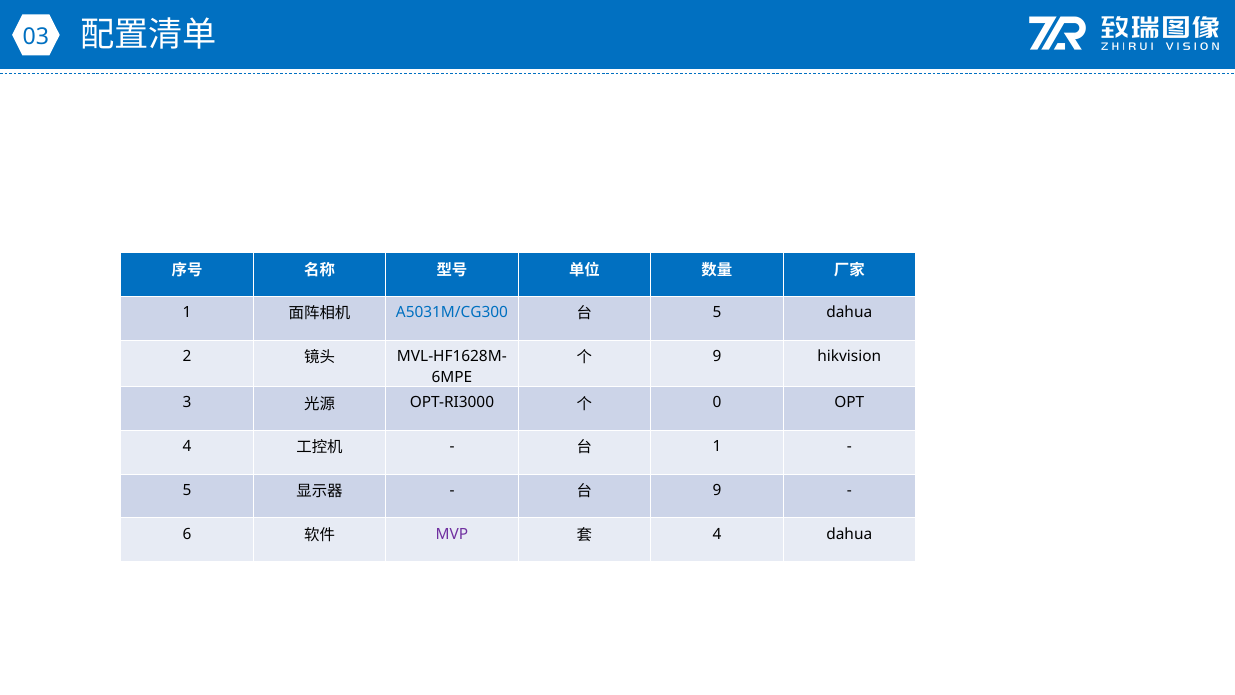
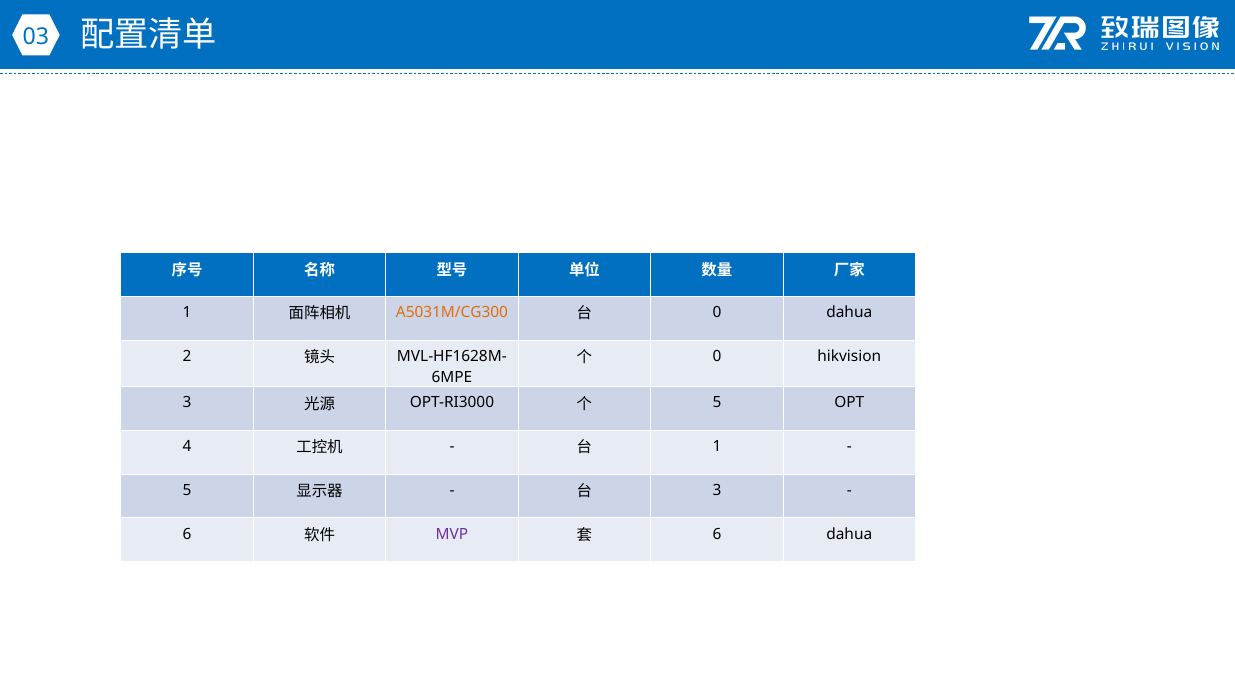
A5031M/CG300 colour: blue -> orange (452, 312)
5: 5 -> 0 (717, 312)
9: 9 -> 0 (717, 356)
0: 0 -> 5 (717, 402)
9: 9 -> 3 (717, 490)
4: 4 -> 6 (717, 534)
